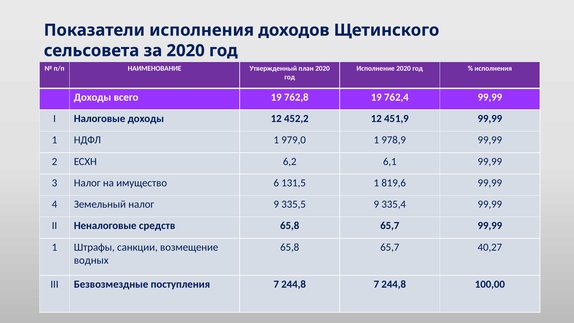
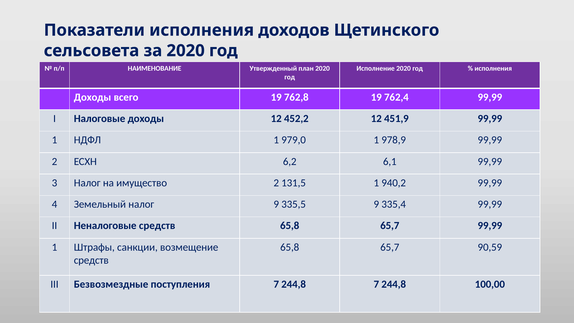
имущество 6: 6 -> 2 (276, 183)
819,6: 819,6 -> 940,2 (394, 183)
40,27: 40,27 -> 90,59 (490, 247)
водных: водных -> средств (91, 260)
